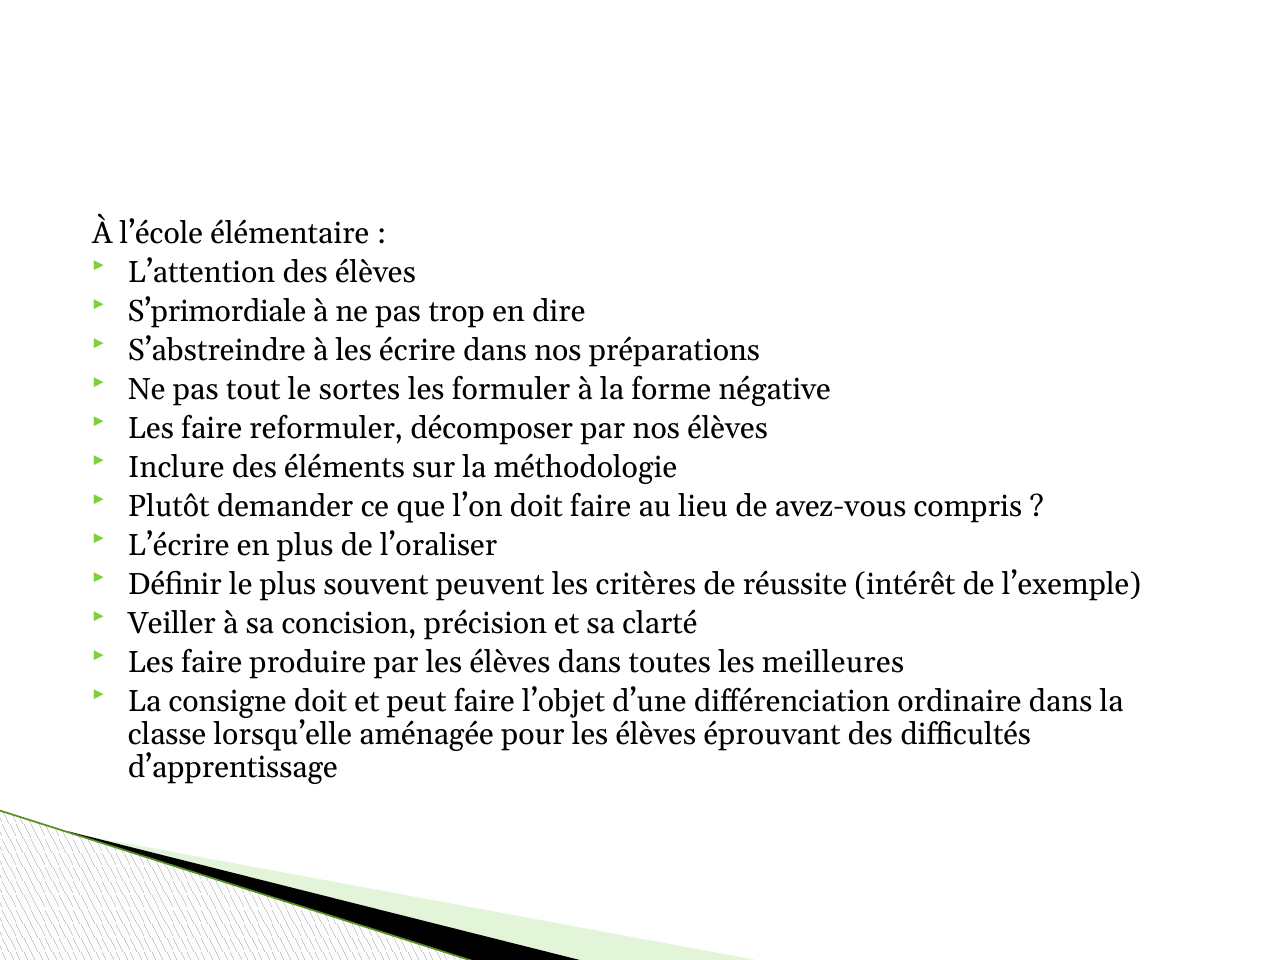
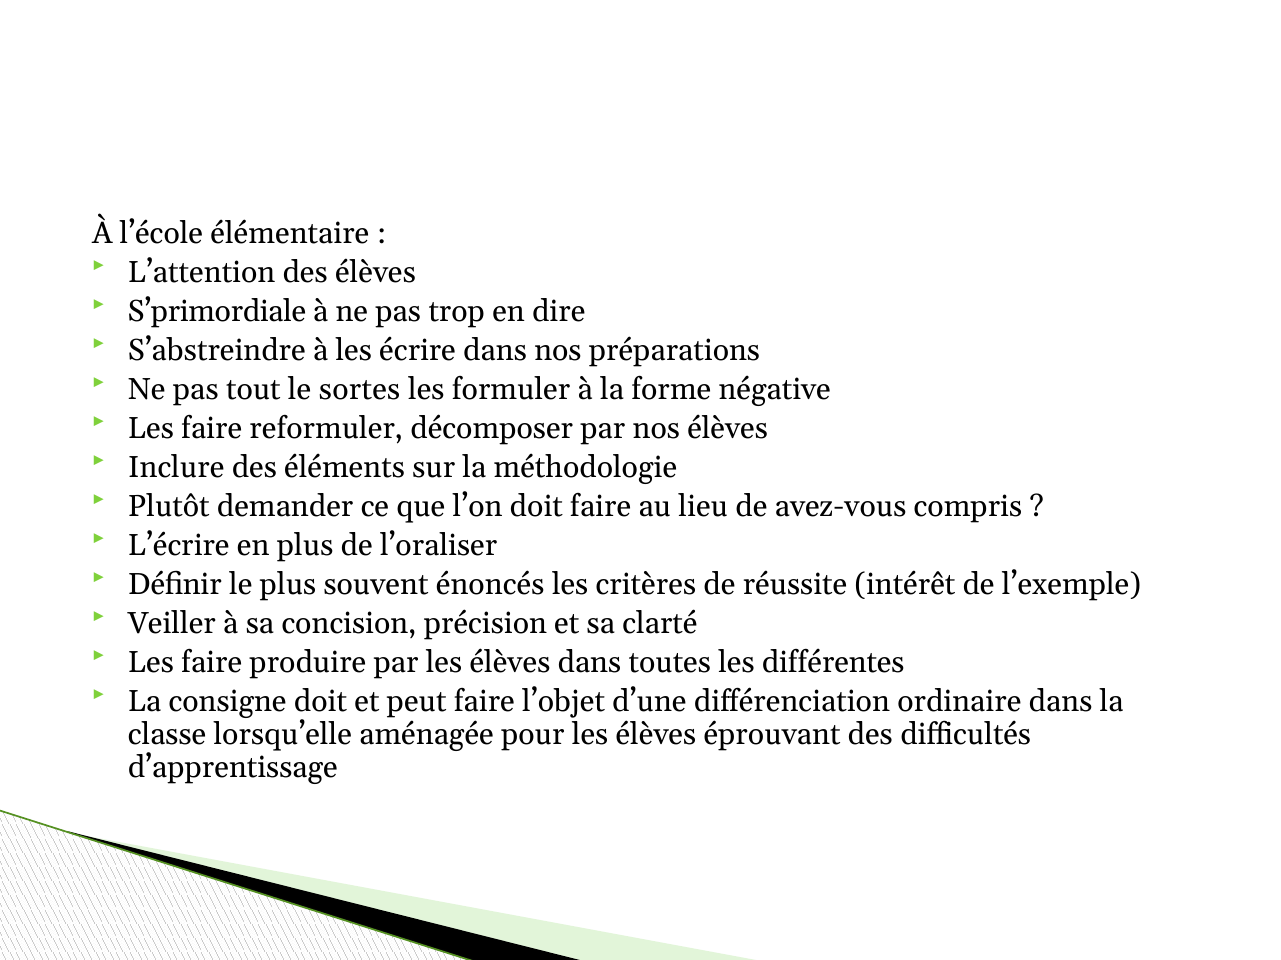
peuvent: peuvent -> énoncés (490, 585)
meilleures: meilleures -> différentes (833, 663)
